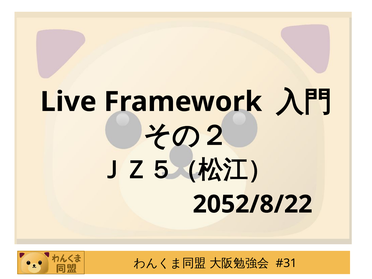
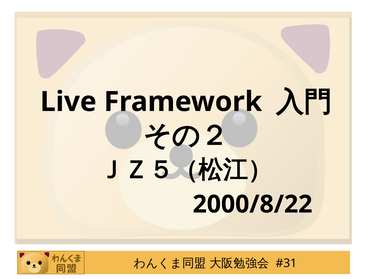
2052/8/22: 2052/8/22 -> 2000/8/22 (253, 204)
